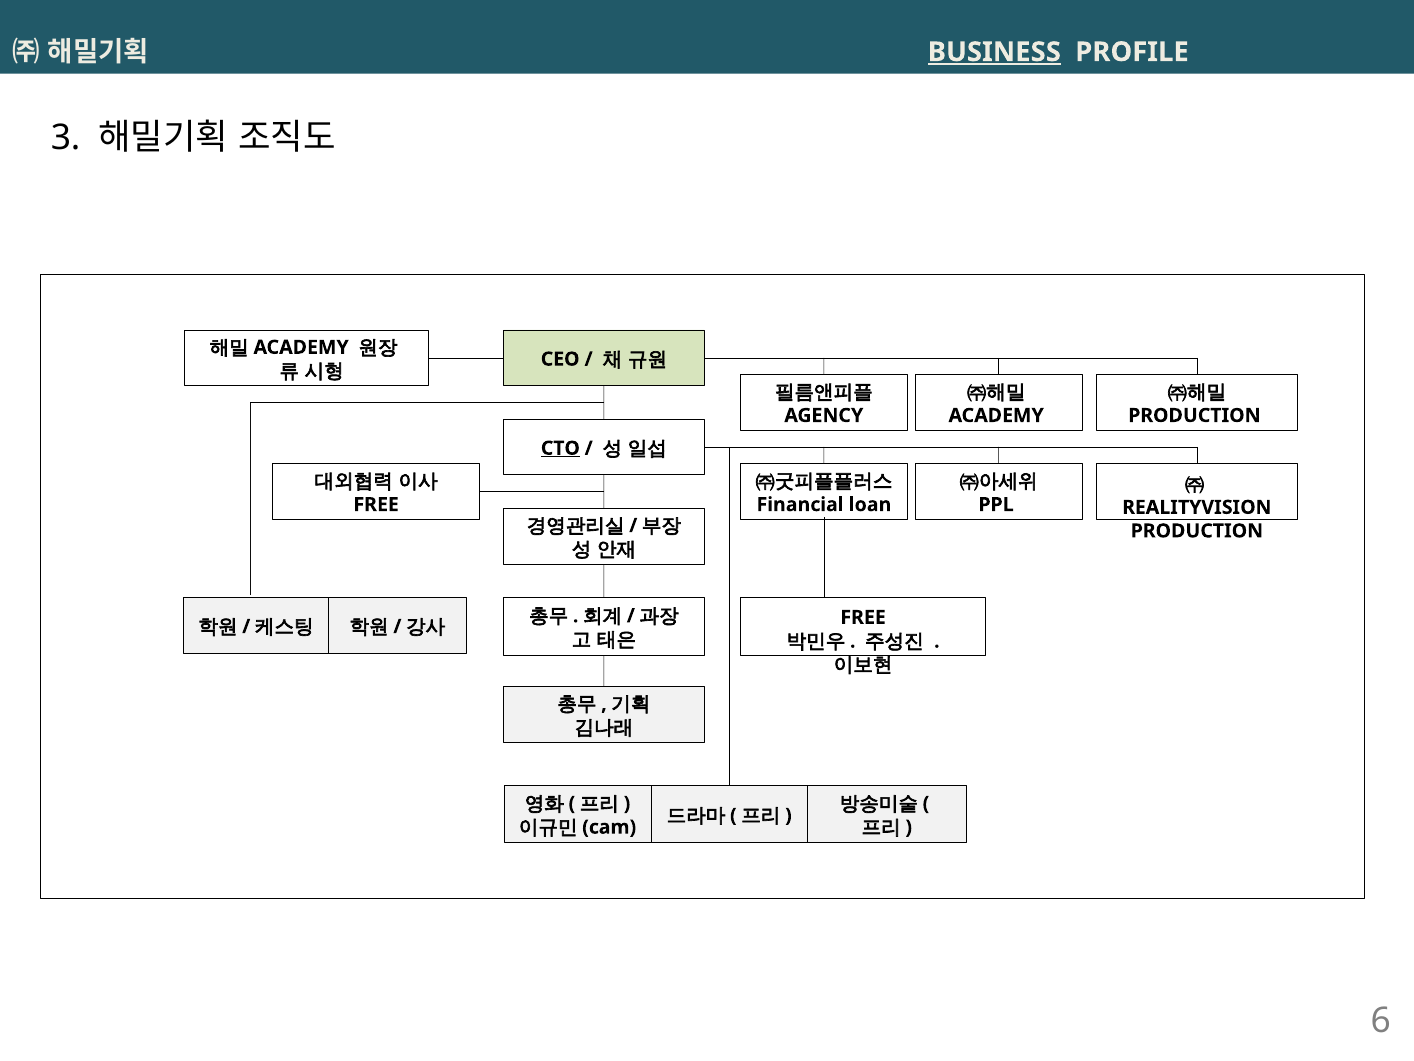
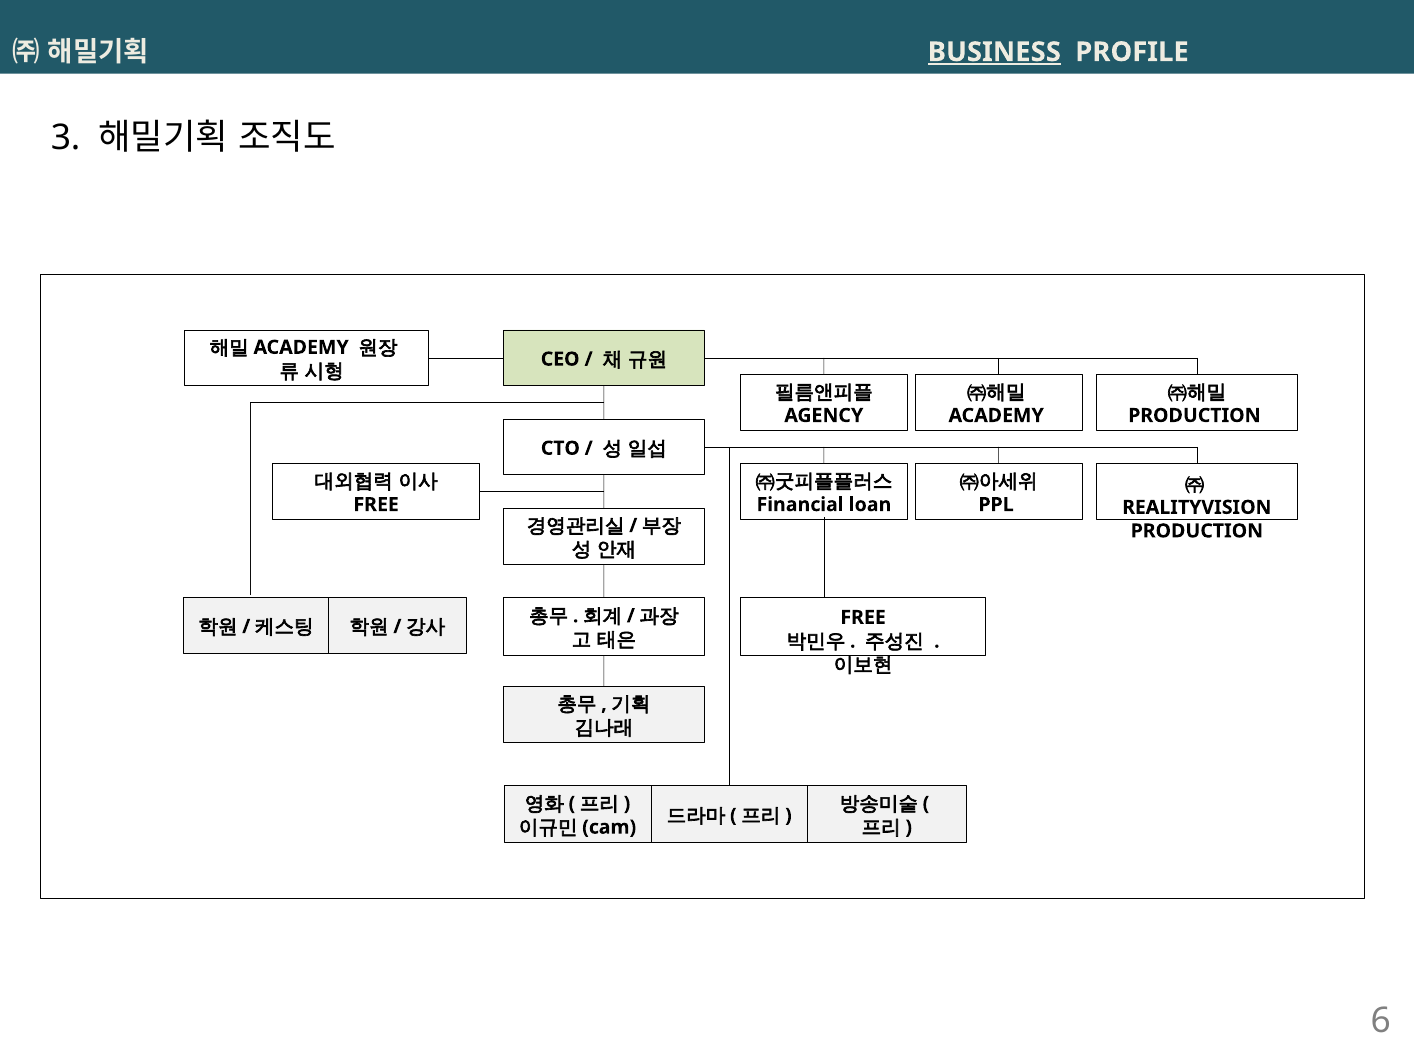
CTO underline: present -> none (560, 448)
